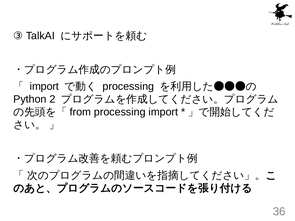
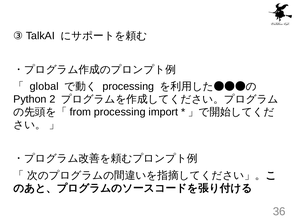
import: import -> global (44, 87)
